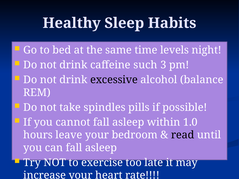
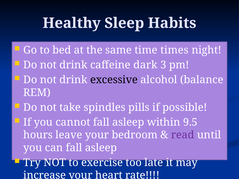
levels: levels -> times (174, 50)
such: such -> dark (145, 65)
1.0: 1.0 -> 9.5 (190, 122)
read colour: black -> purple (183, 135)
